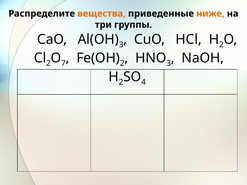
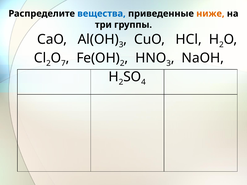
вещества colour: orange -> blue (101, 14)
